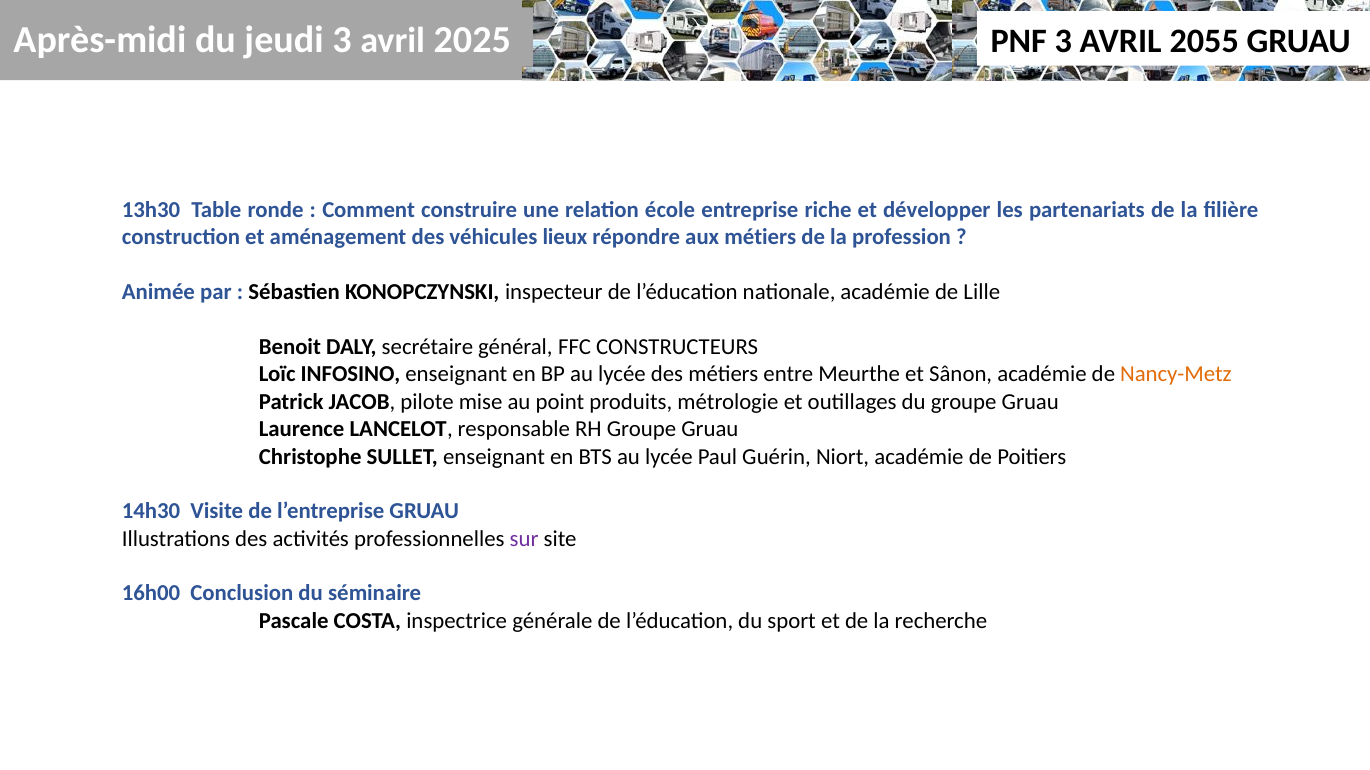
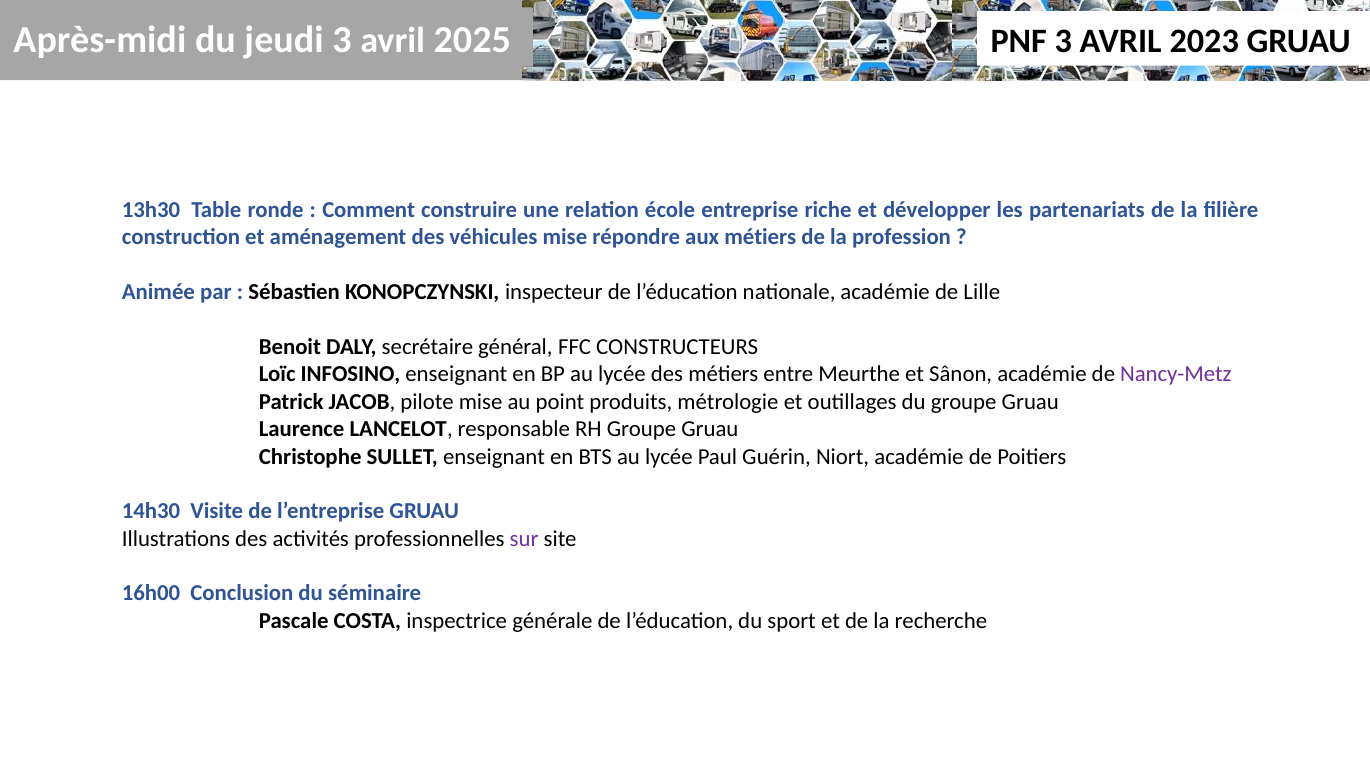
2055: 2055 -> 2023 (1204, 41)
véhicules lieux: lieux -> mise (565, 238)
Nancy-Metz colour: orange -> purple (1176, 375)
